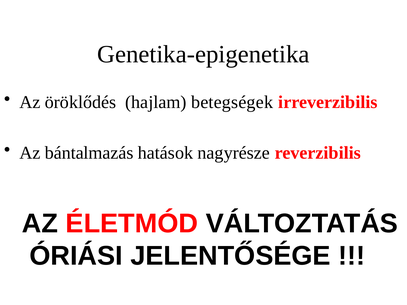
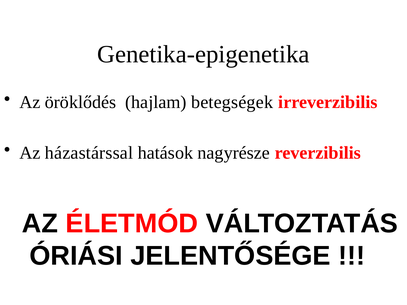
bántalmazás: bántalmazás -> házastárssal (89, 153)
